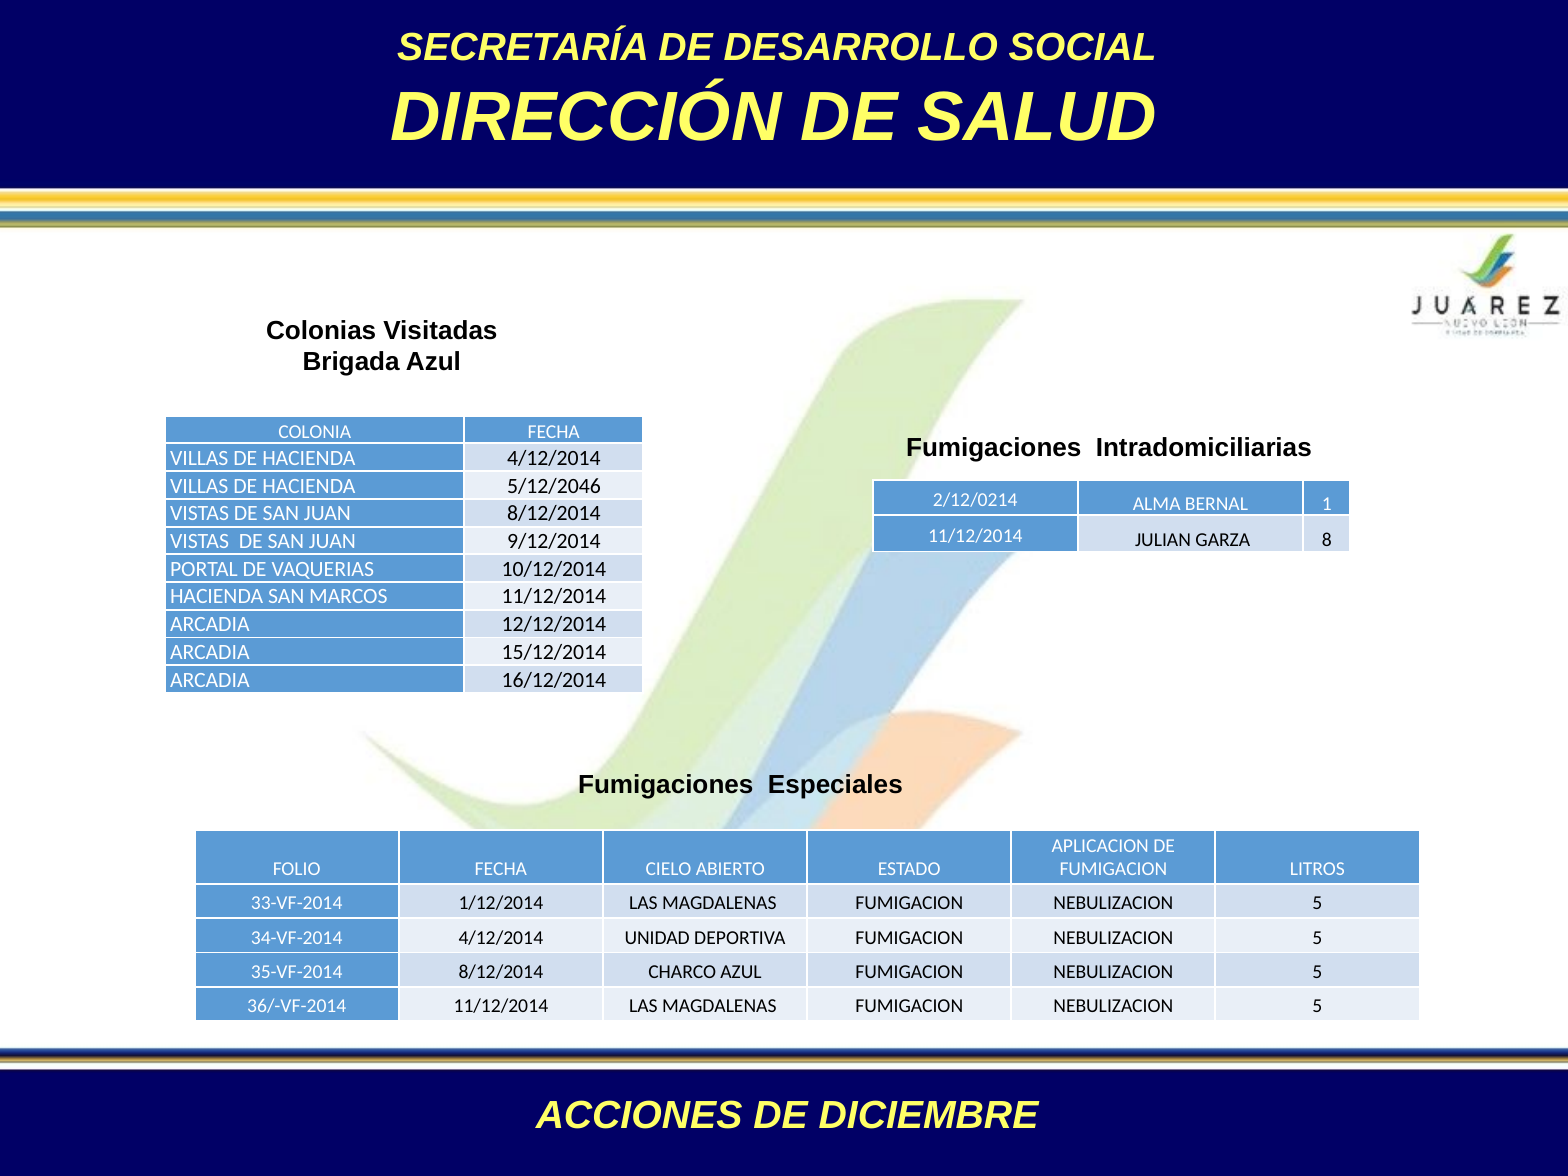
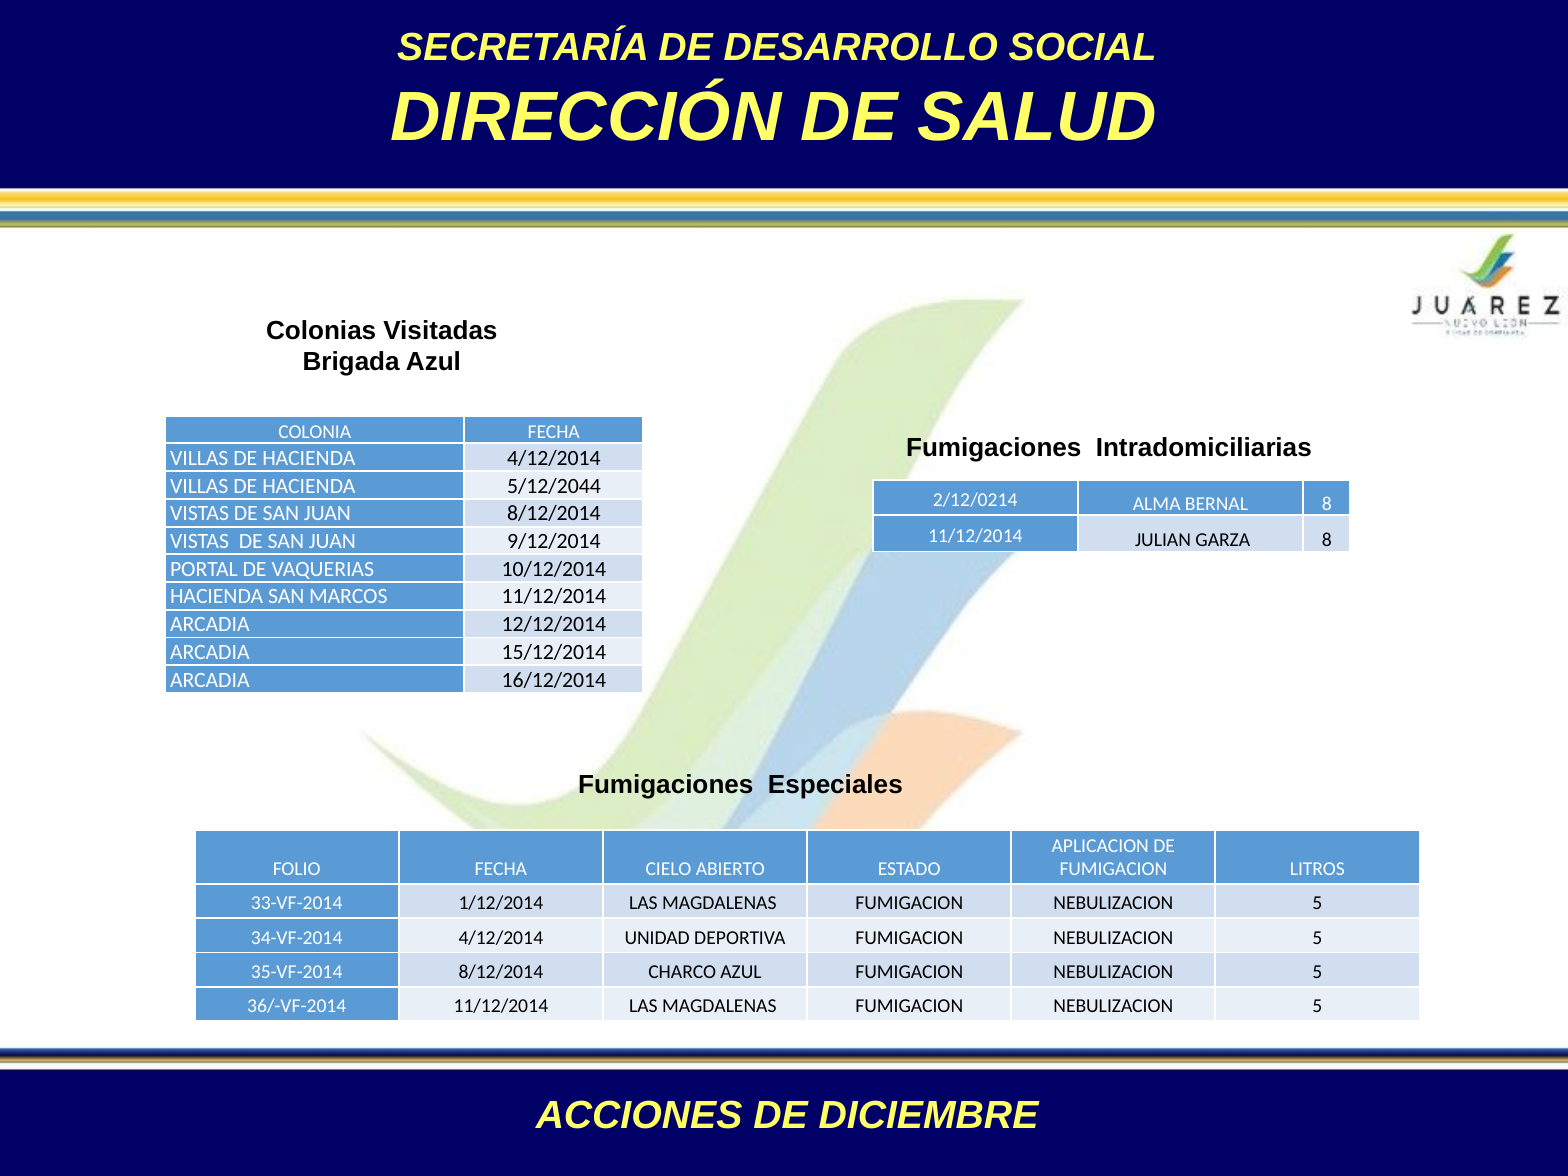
5/12/2046: 5/12/2046 -> 5/12/2044 (554, 486)
BERNAL 1: 1 -> 8 (1327, 504)
